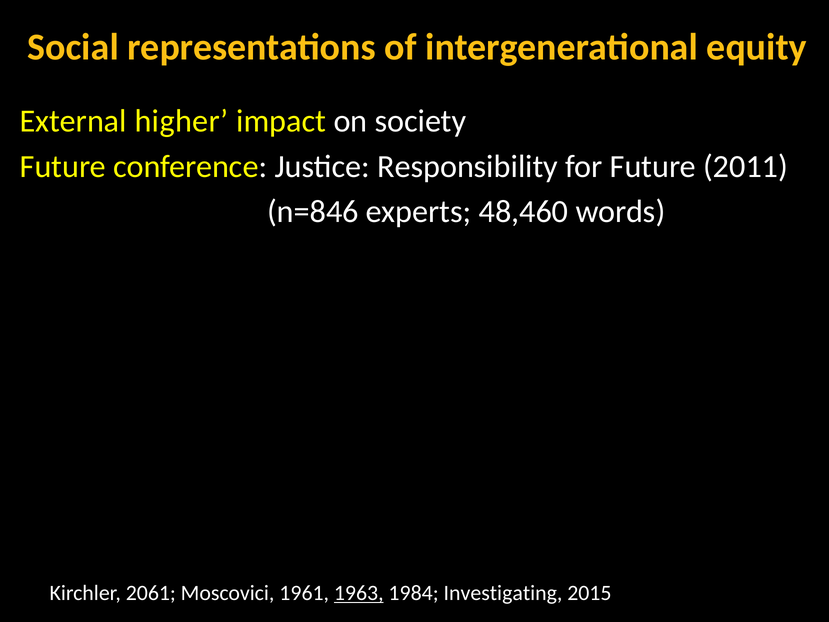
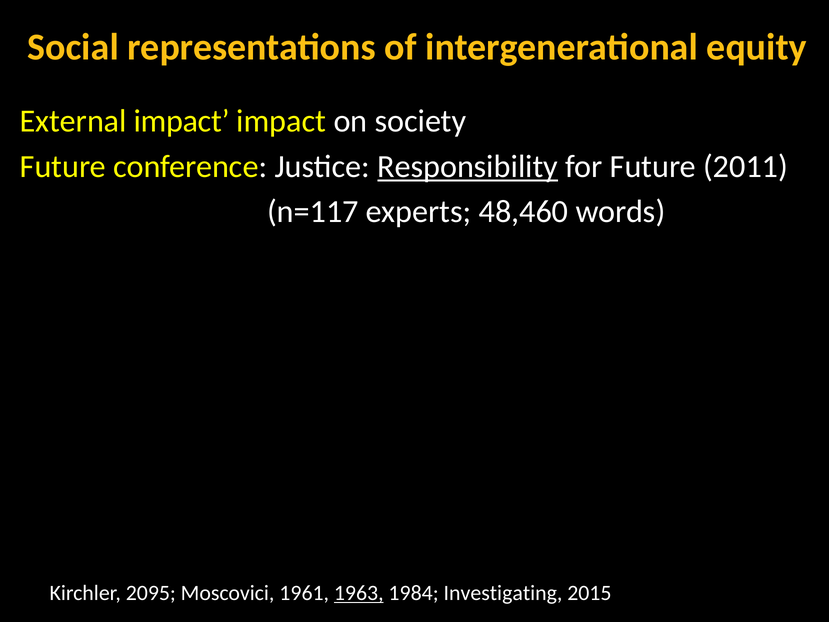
External higher: higher -> impact (182, 121)
Responsibility underline: none -> present (468, 166)
n=846: n=846 -> n=117 (313, 212)
2061: 2061 -> 2095 (151, 593)
